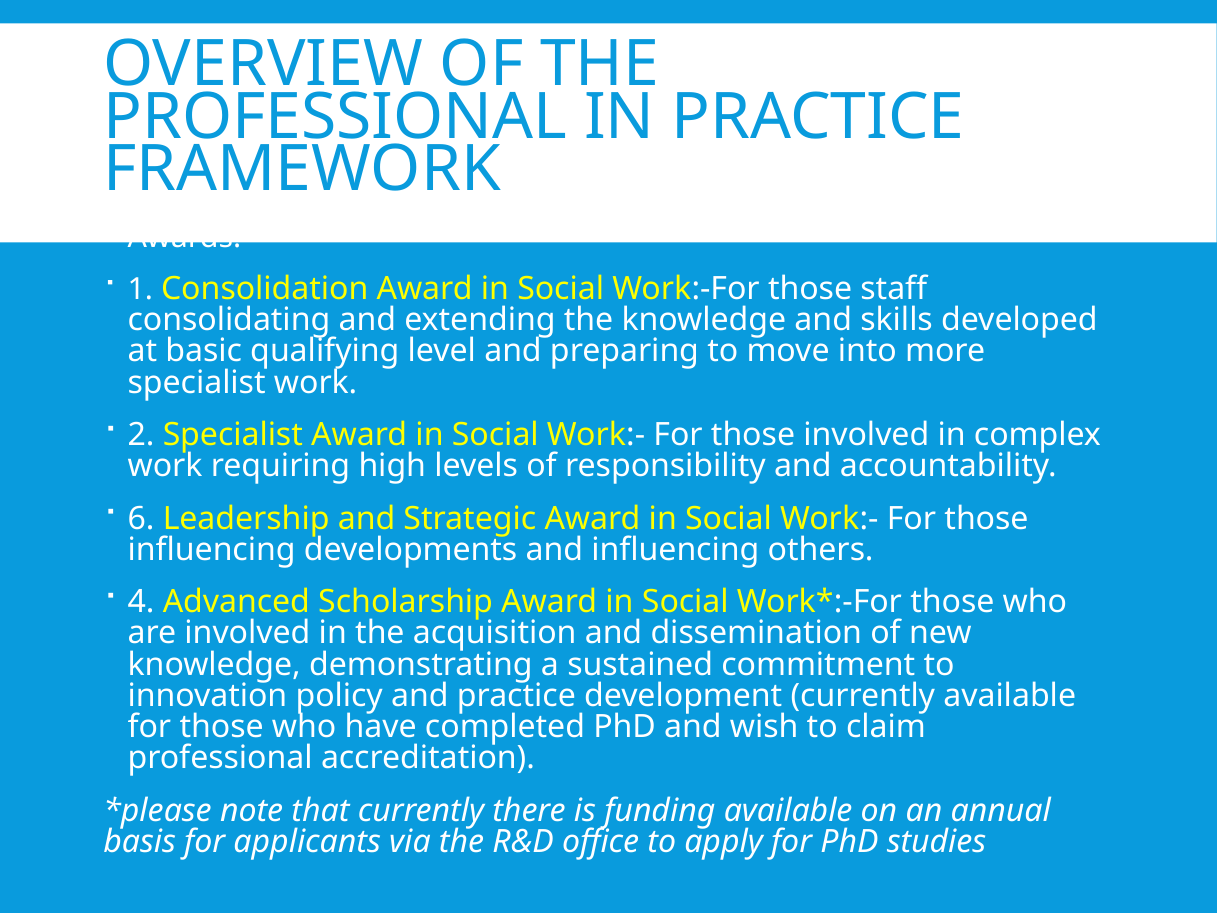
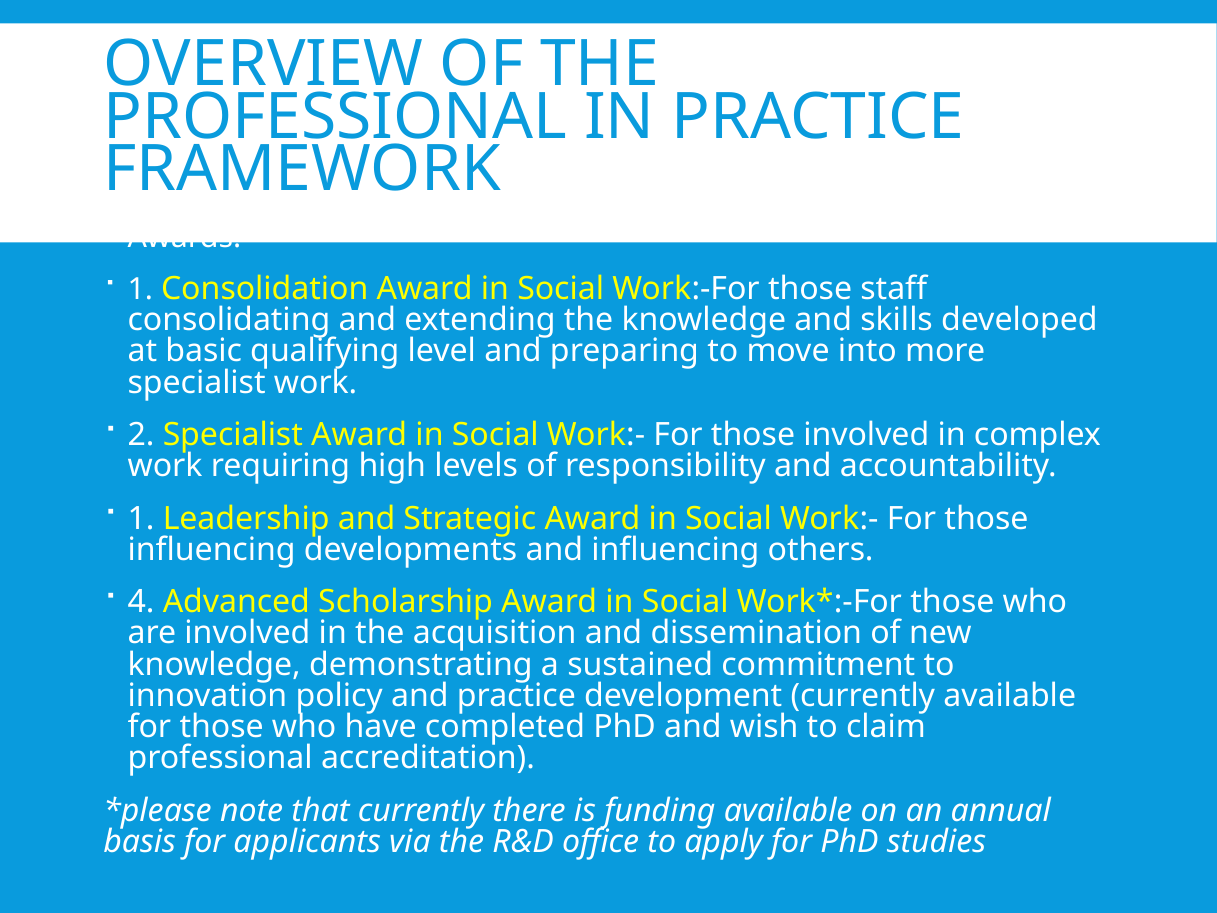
6: 6 -> 1 (141, 518)
